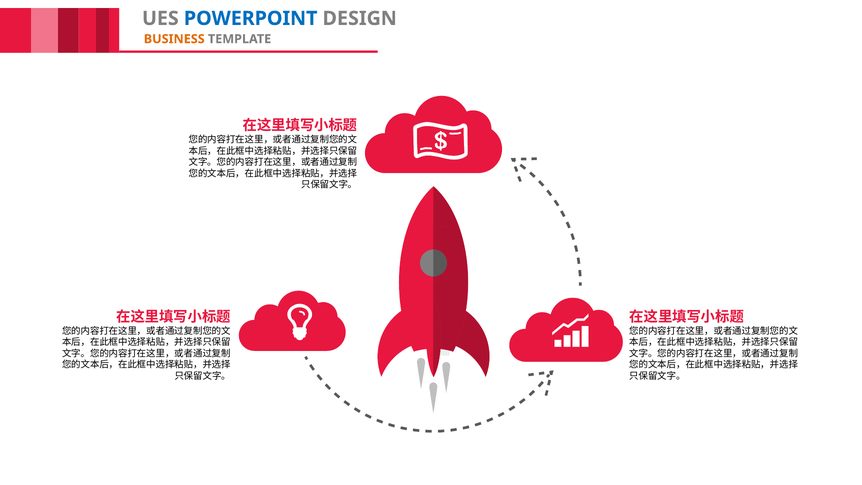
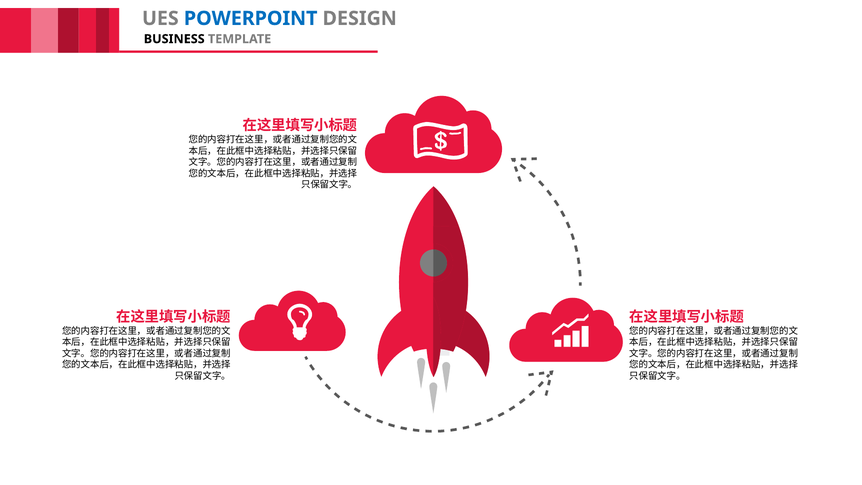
BUSINESS colour: orange -> black (174, 39)
